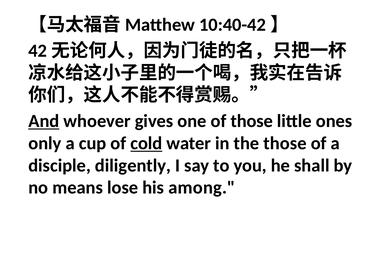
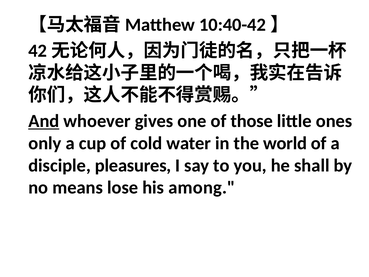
cold underline: present -> none (146, 143)
the those: those -> world (285, 143)
diligently: diligently -> pleasures (133, 165)
